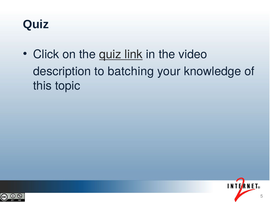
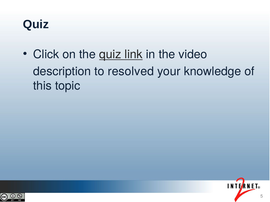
batching: batching -> resolved (131, 72)
